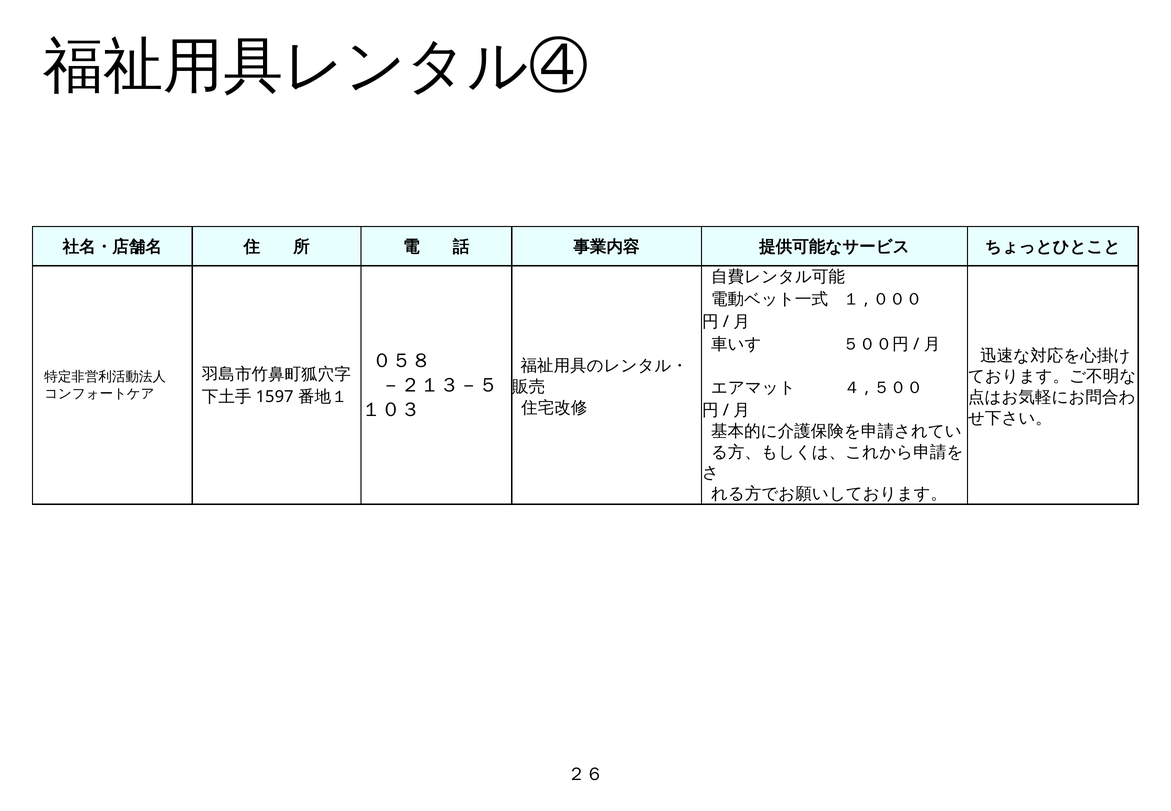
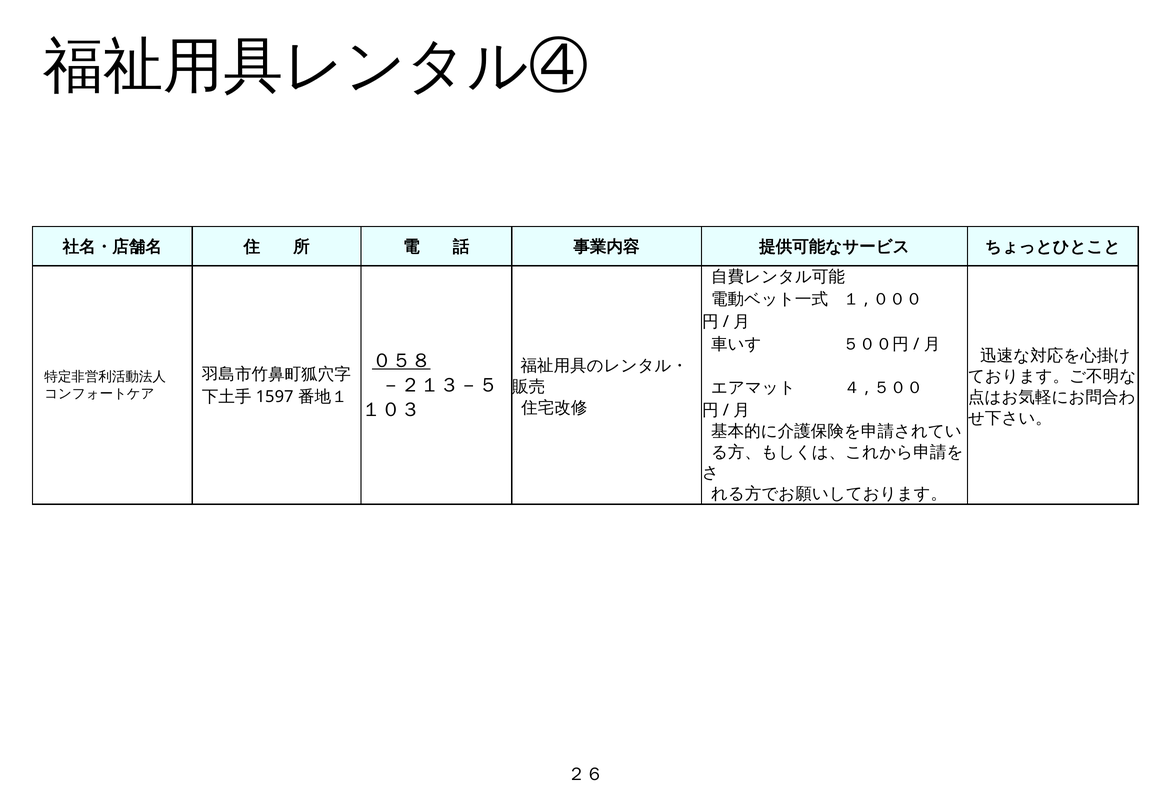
０５８ underline: none -> present (401, 361)
